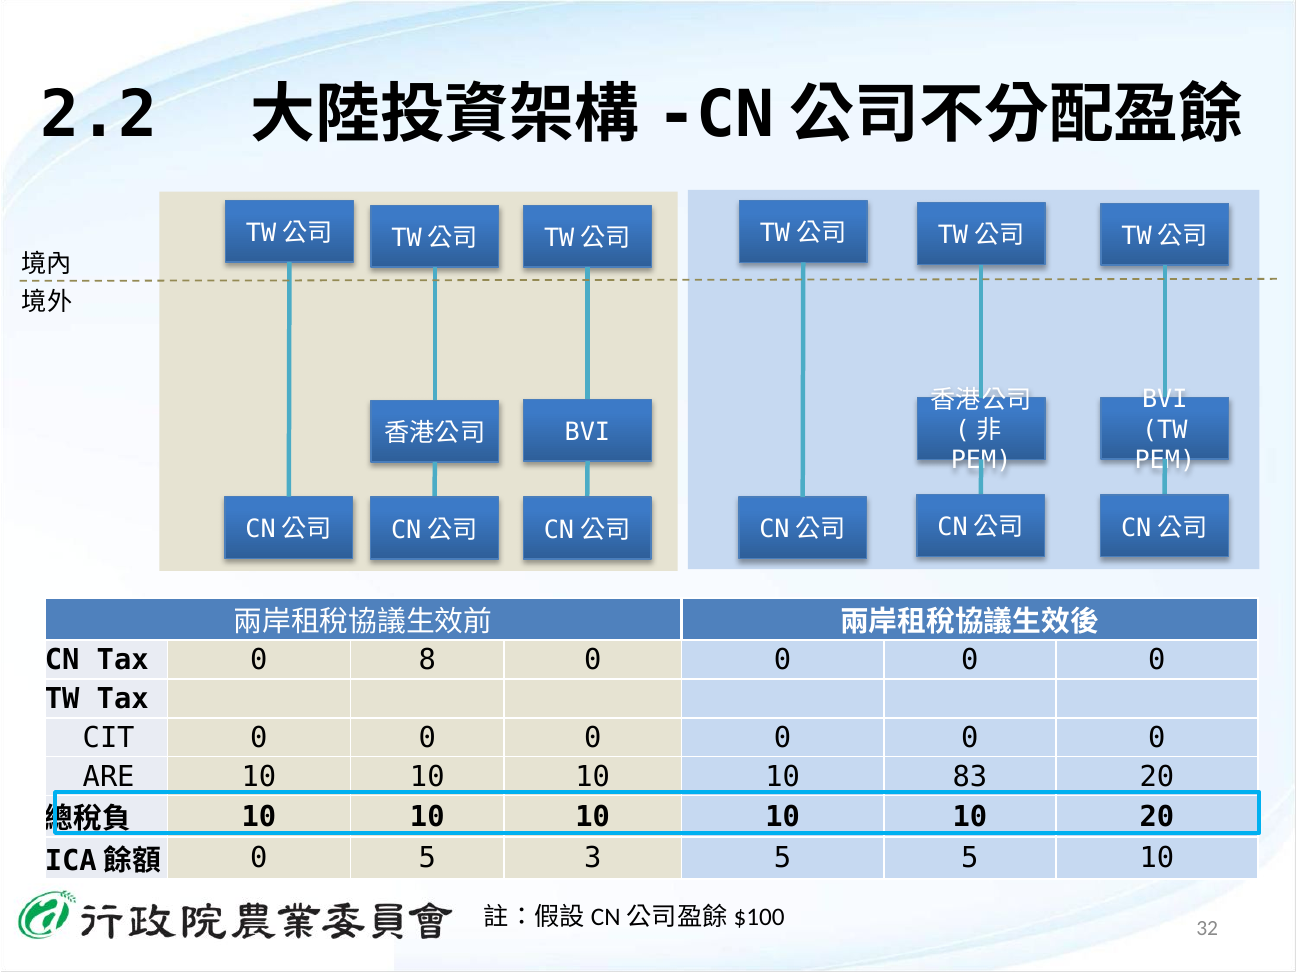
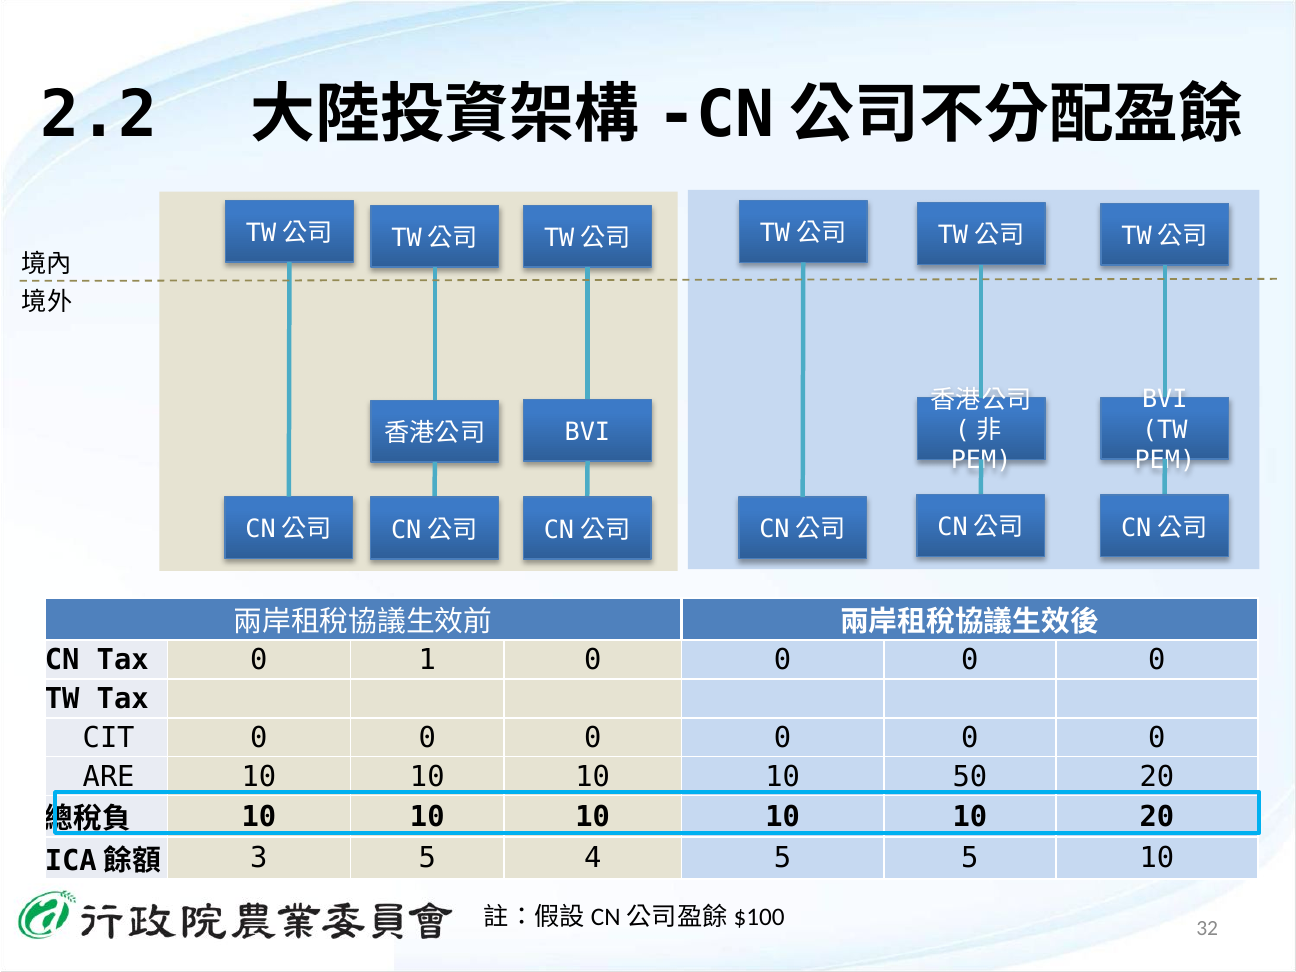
8: 8 -> 1 (427, 660)
83: 83 -> 50 (970, 777)
0: 0 -> 3 (259, 858)
3: 3 -> 4 (593, 858)
